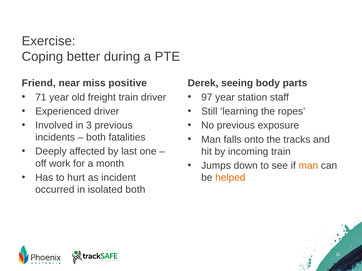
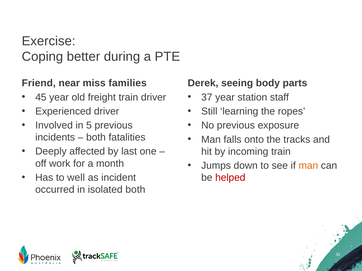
positive: positive -> families (128, 83)
71: 71 -> 45 (41, 97)
97: 97 -> 37 (207, 97)
3: 3 -> 5 (89, 126)
hurt: hurt -> well (76, 178)
helped colour: orange -> red (230, 178)
